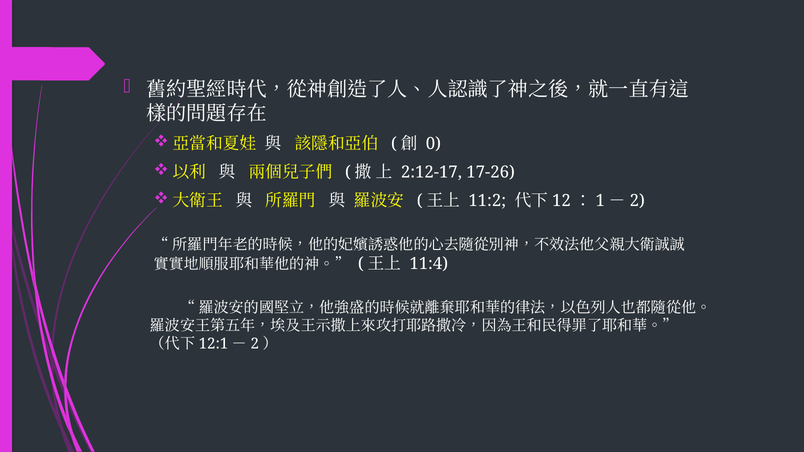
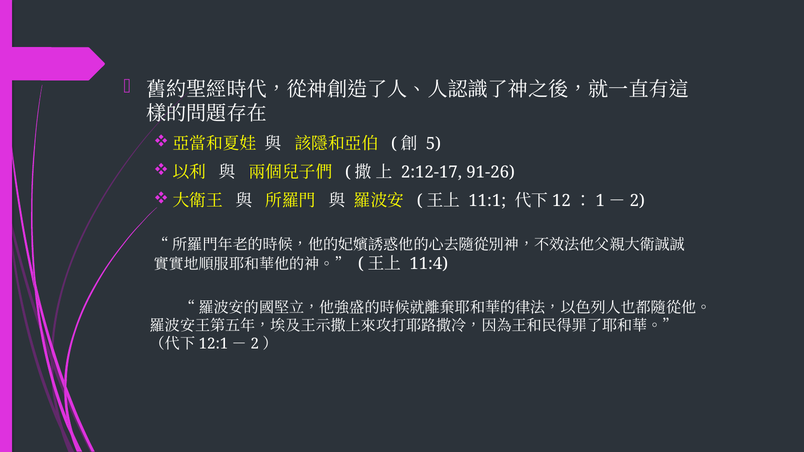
0: 0 -> 5 (433, 144)
17-26: 17-26 -> 91-26 (491, 172)
11:2: 11:2 -> 11:1 (487, 201)
